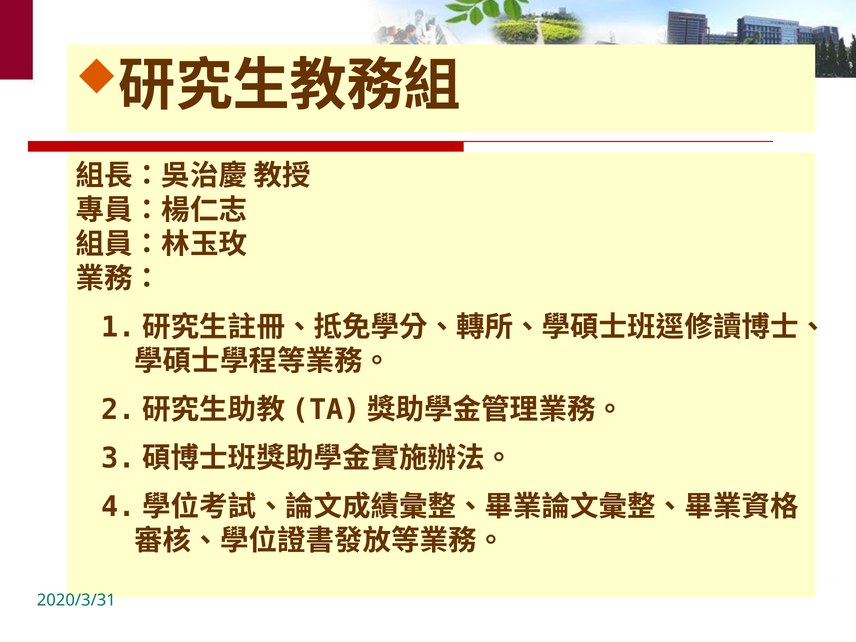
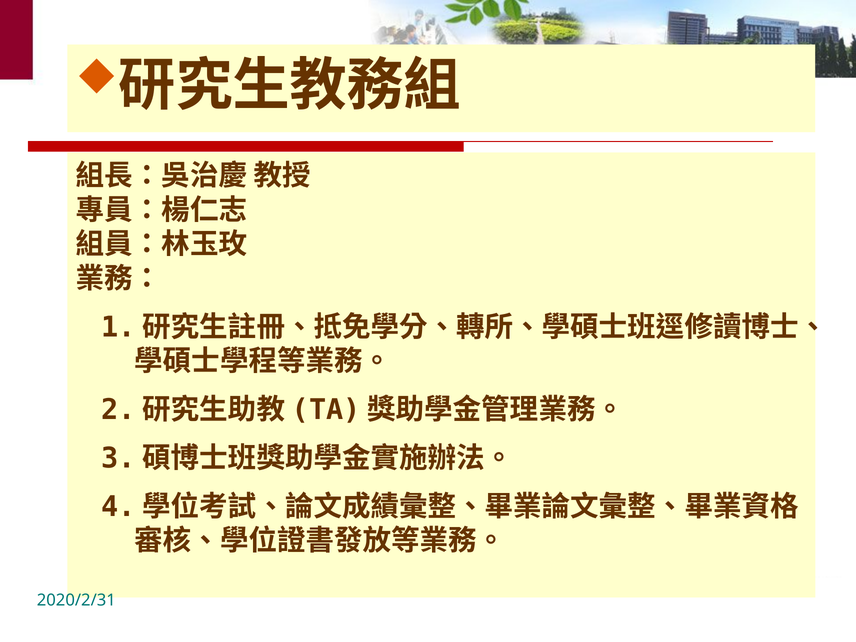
2020/3/31: 2020/3/31 -> 2020/2/31 (76, 600)
